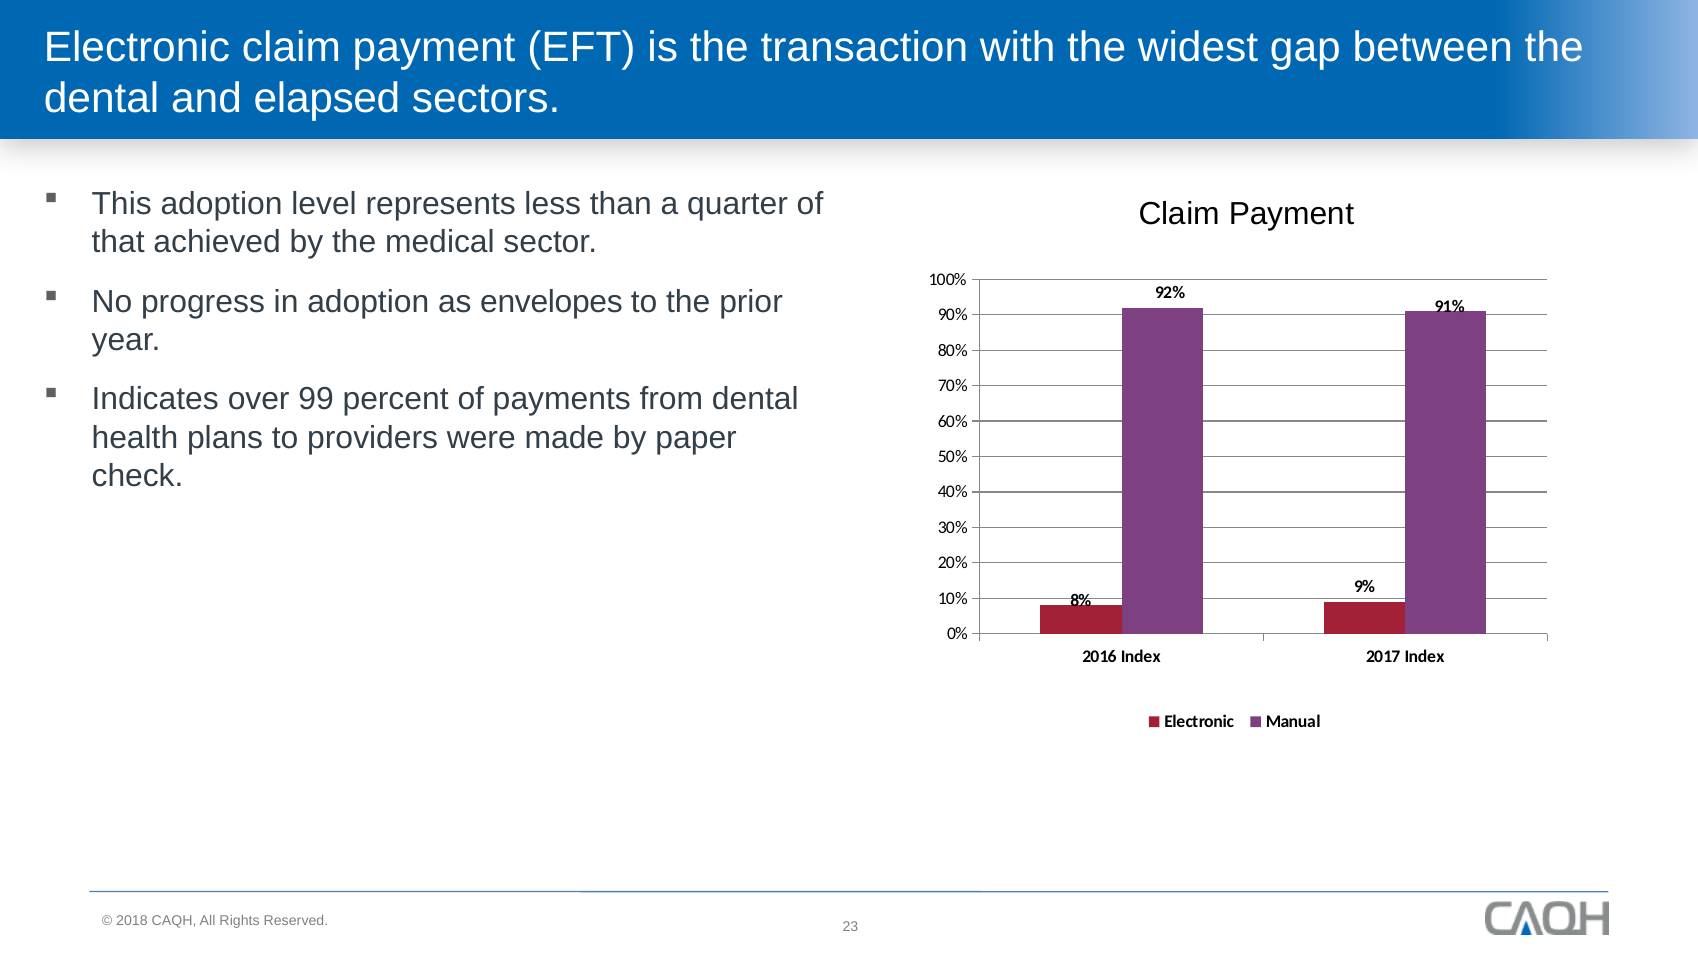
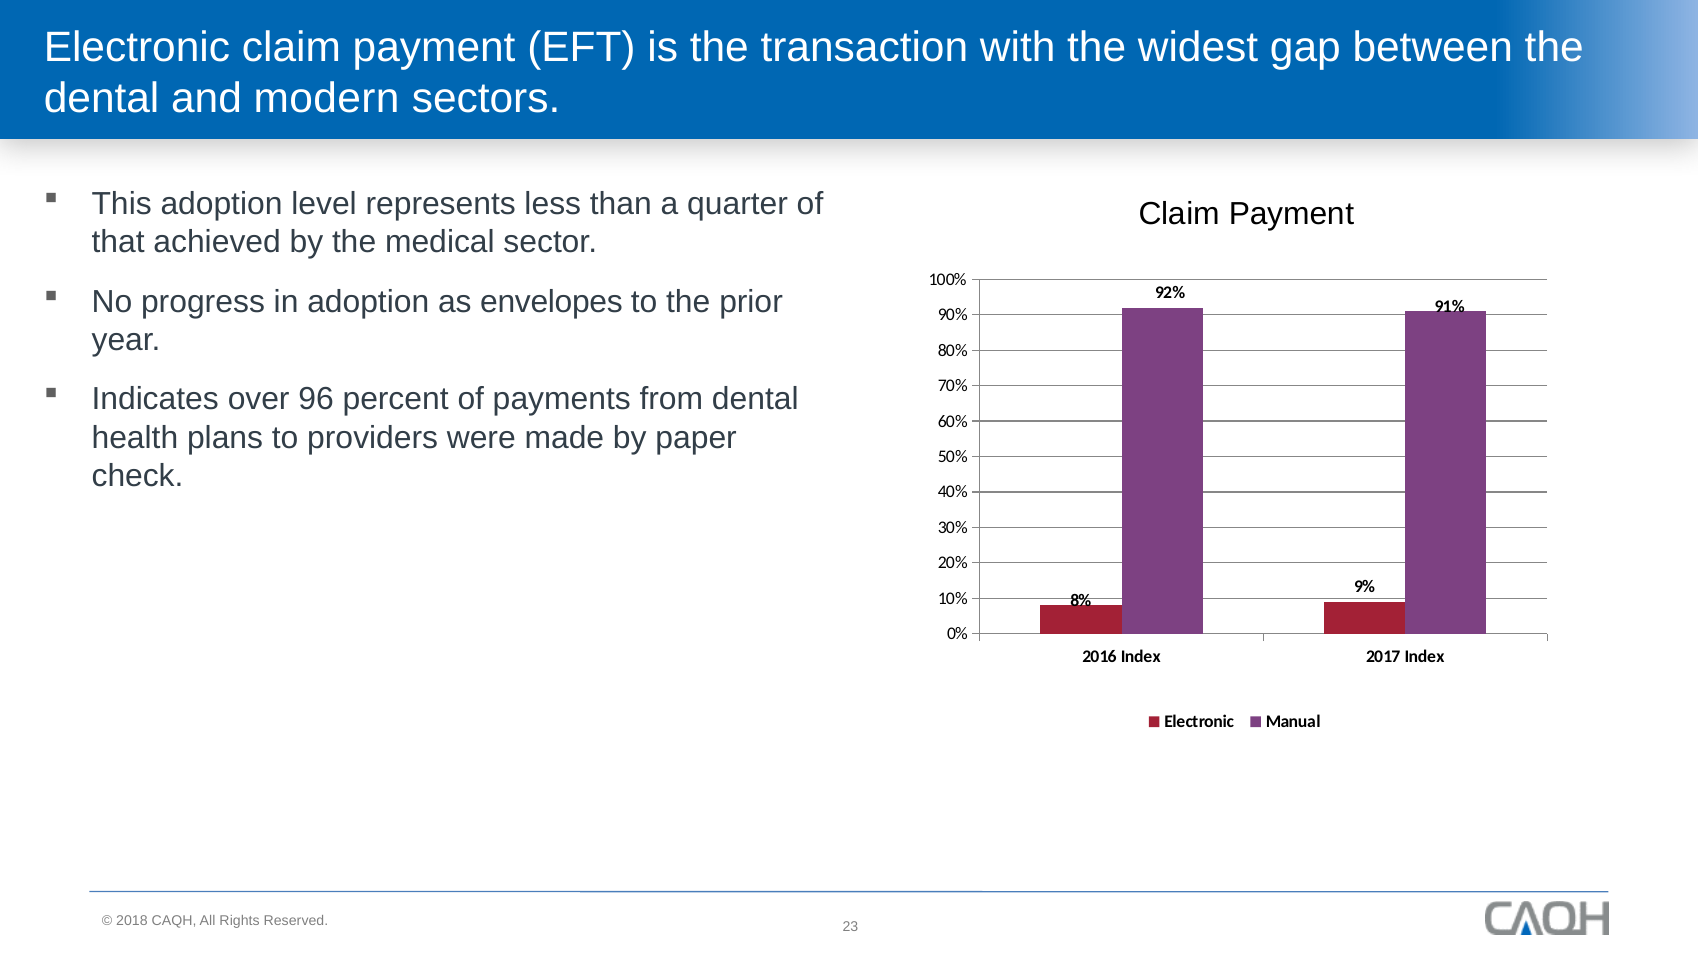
elapsed: elapsed -> modern (327, 99)
99: 99 -> 96 (316, 400)
